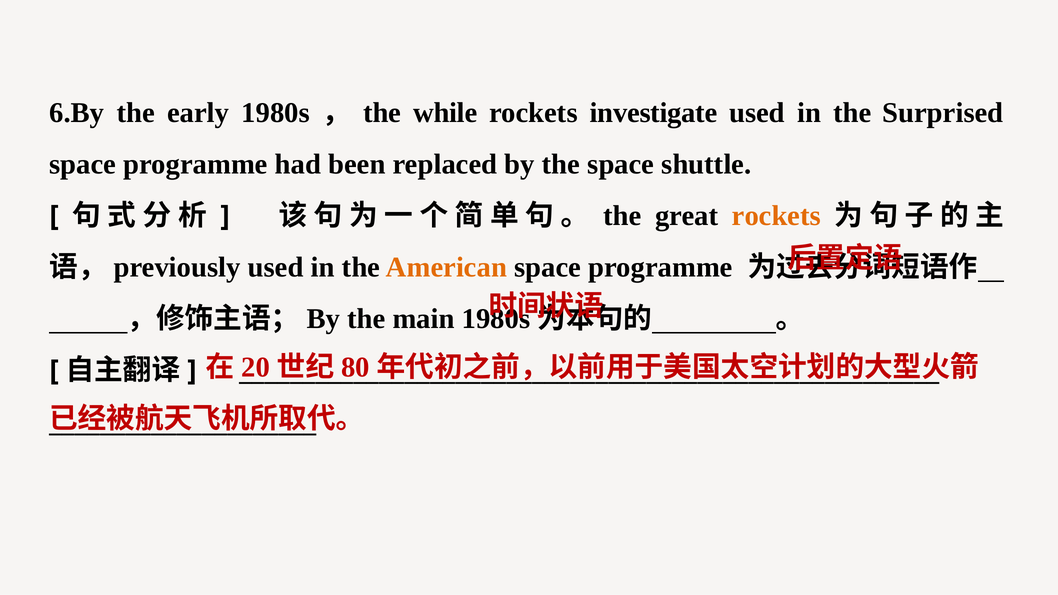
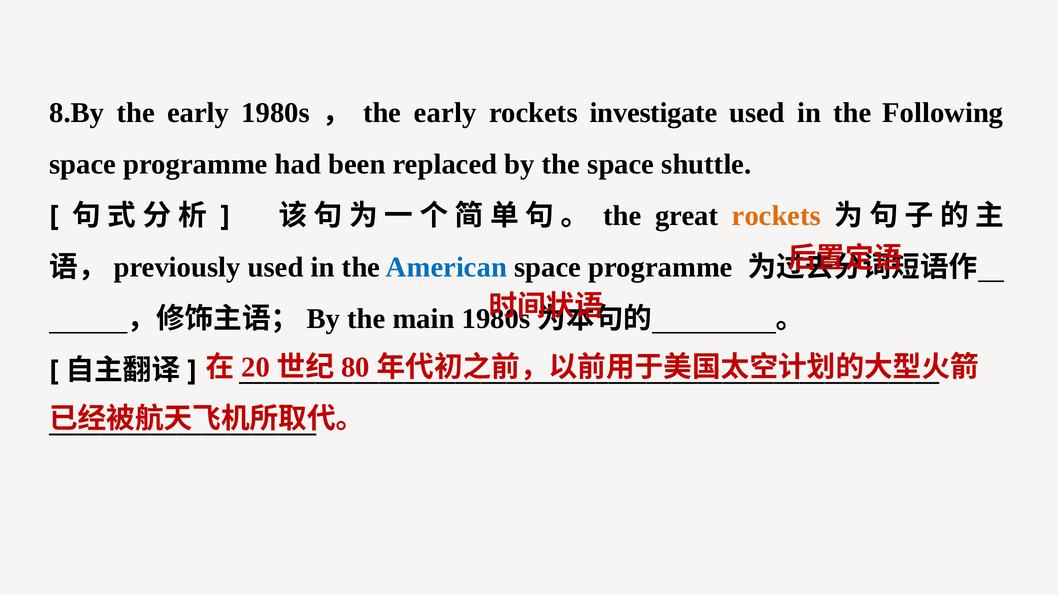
6.By: 6.By -> 8.By (77, 113)
while: while -> early (445, 113)
Surprised: Surprised -> Following (943, 113)
American colour: orange -> blue (446, 268)
